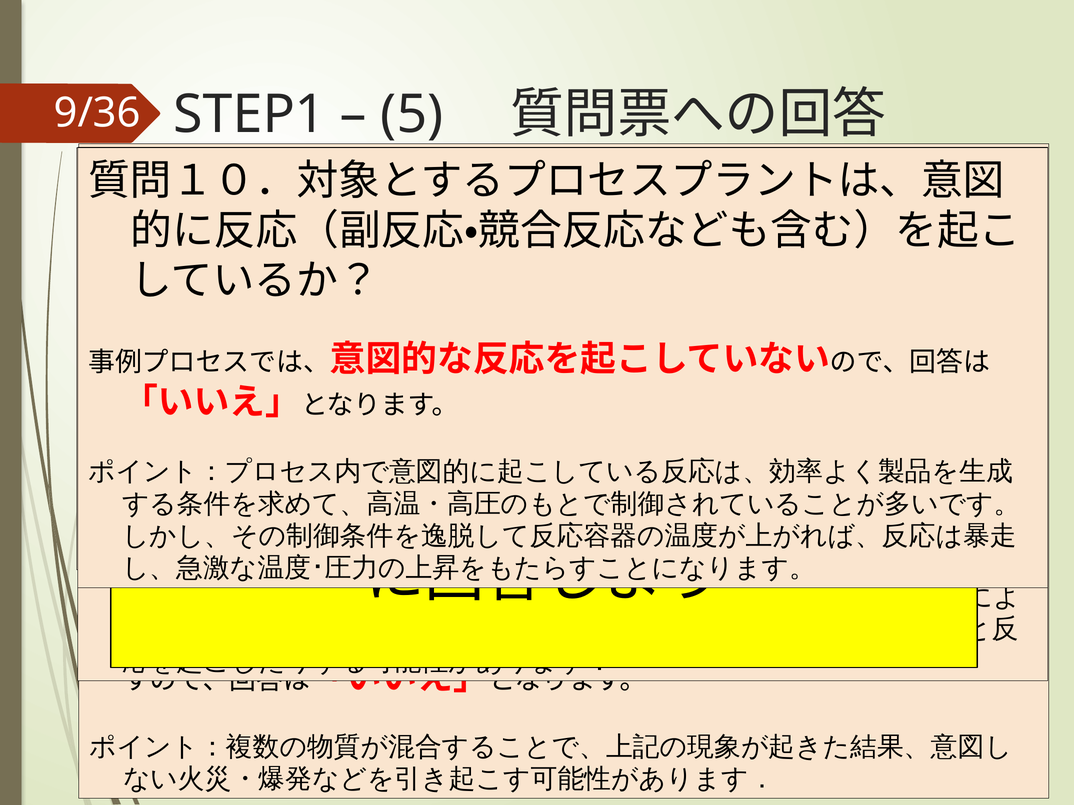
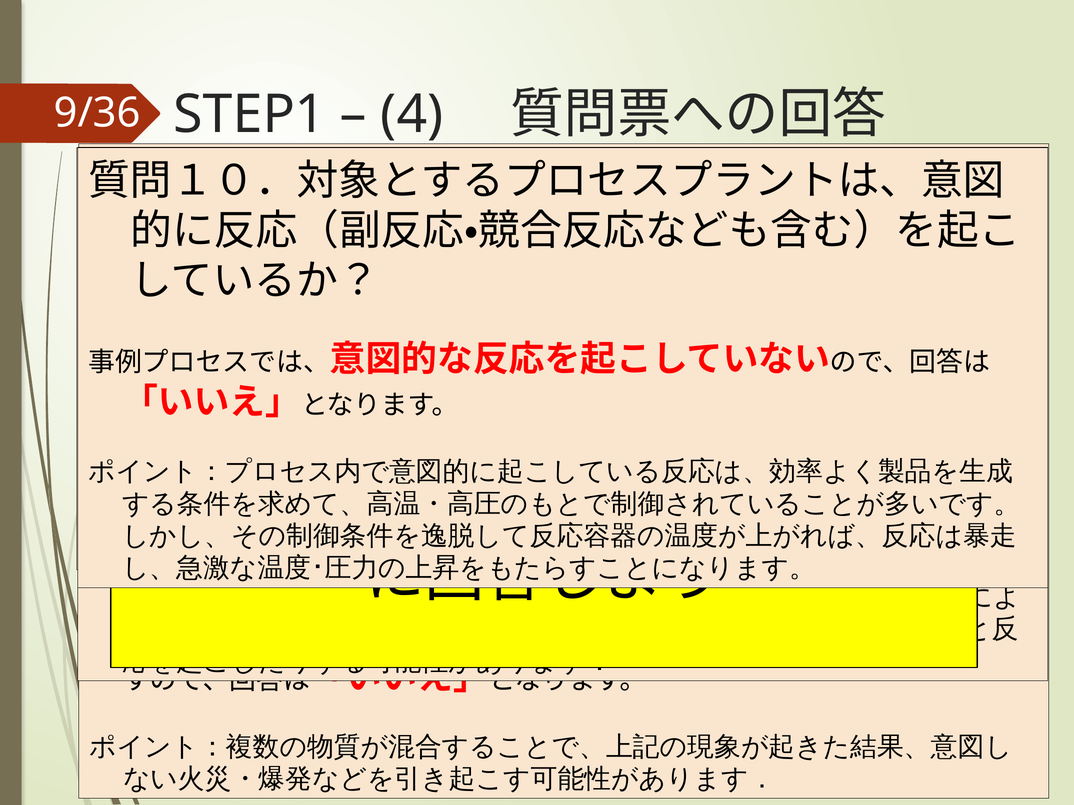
5: 5 -> 4 (412, 115)
